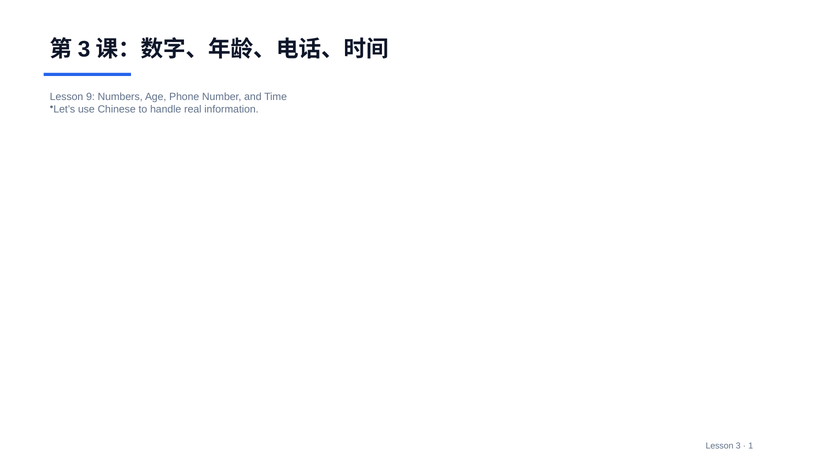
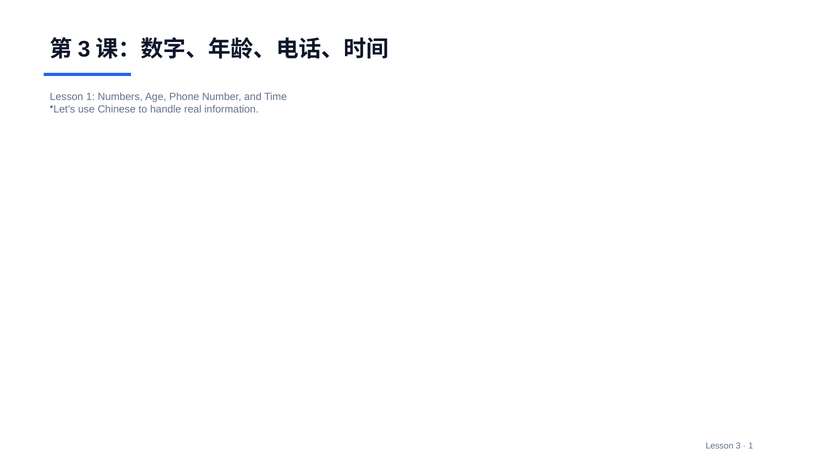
Lesson 9: 9 -> 1 (90, 97)
